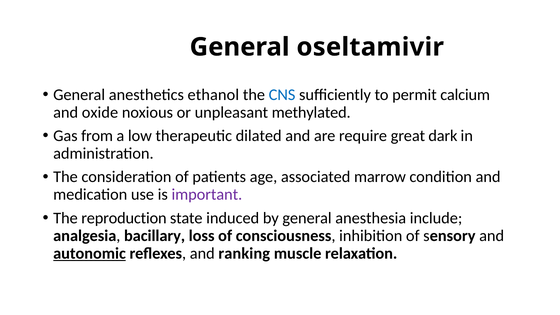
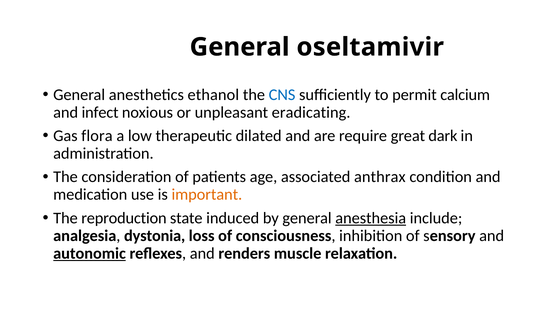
oxide: oxide -> infect (100, 112)
methylated: methylated -> eradicating (311, 112)
from: from -> flora (97, 136)
marrow: marrow -> anthrax (380, 177)
important colour: purple -> orange (207, 195)
anesthesia underline: none -> present (371, 218)
bacillary: bacillary -> dystonia (155, 236)
ranking: ranking -> renders (244, 253)
